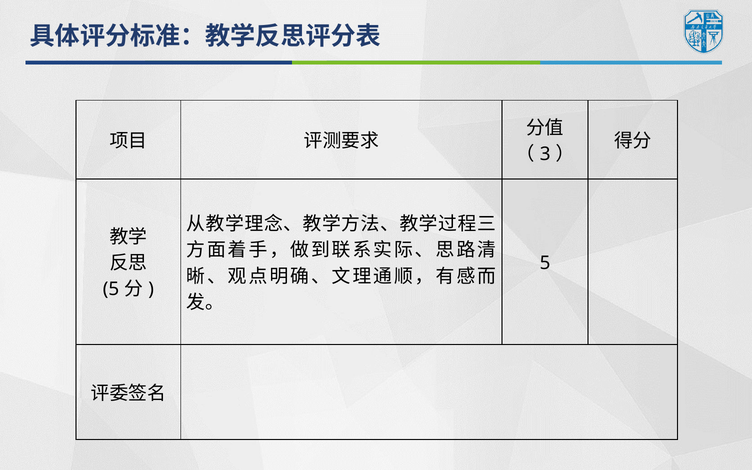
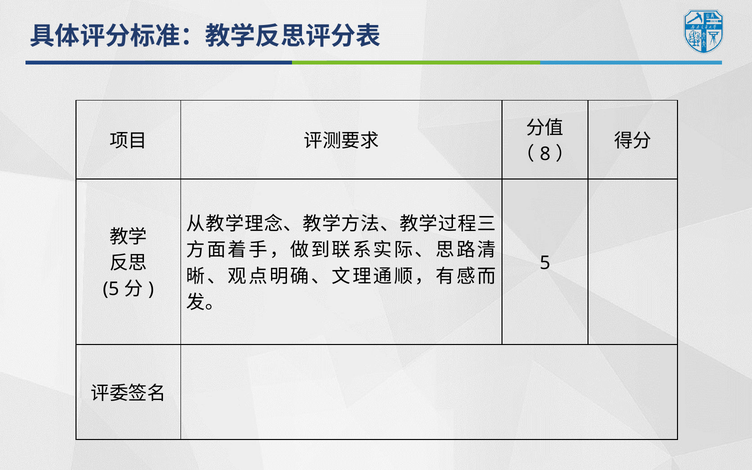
3: 3 -> 8 (545, 154)
